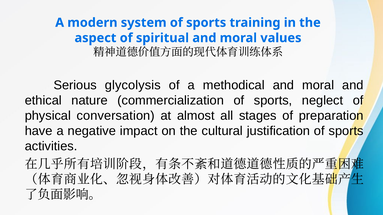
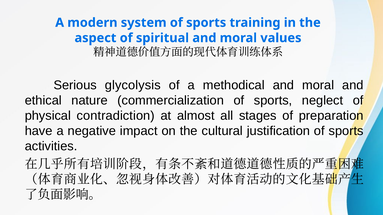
conversation: conversation -> contradiction (116, 116)
